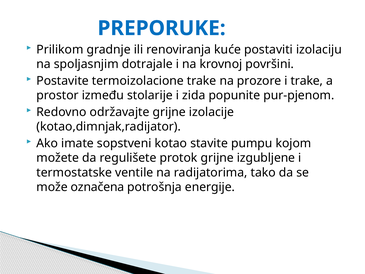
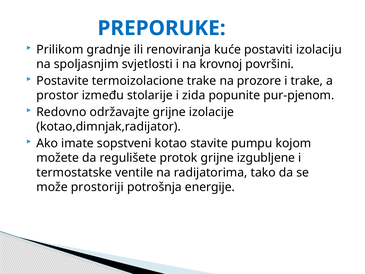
dotrajale: dotrajale -> svjetlosti (147, 64)
označena: označena -> prostoriji (97, 187)
